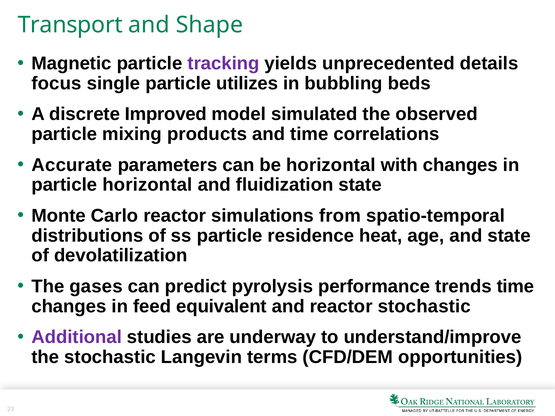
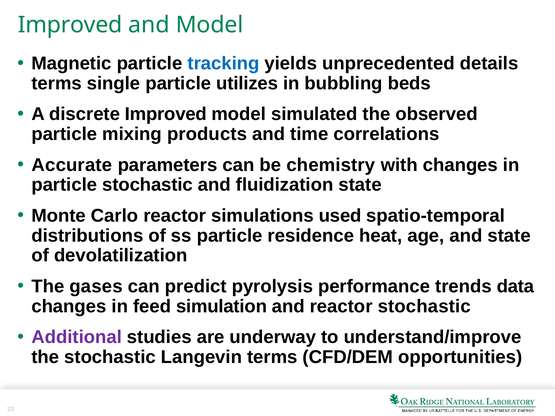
Transport: Transport -> Improved (70, 25)
and Shape: Shape -> Model (210, 25)
tracking colour: purple -> blue (224, 64)
focus: focus -> terms (57, 84)
be horizontal: horizontal -> chemistry (331, 165)
particle horizontal: horizontal -> stochastic (148, 185)
from: from -> used (340, 216)
trends time: time -> data (515, 286)
equivalent: equivalent -> simulation (222, 306)
